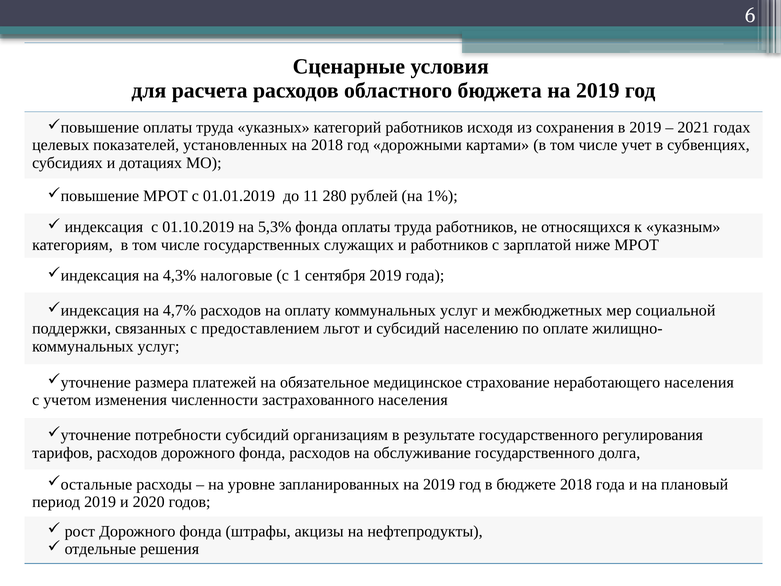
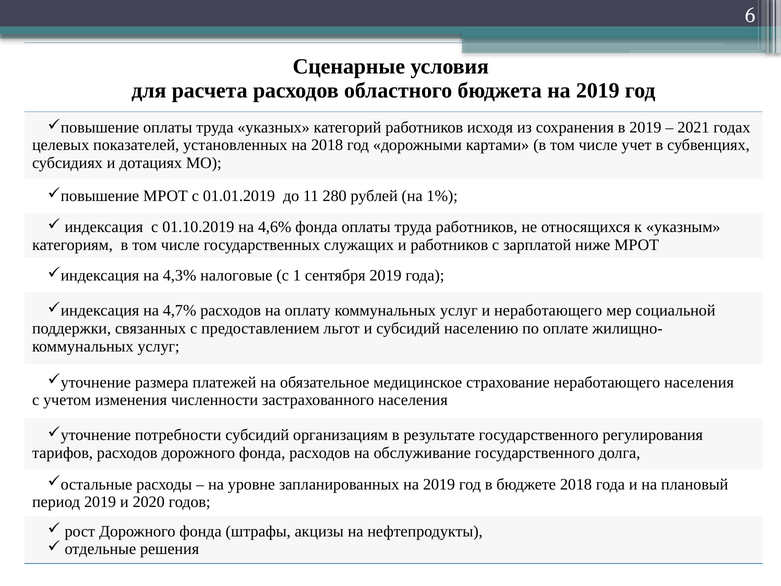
5,3%: 5,3% -> 4,6% (275, 227)
и межбюджетных: межбюджетных -> неработающего (548, 311)
